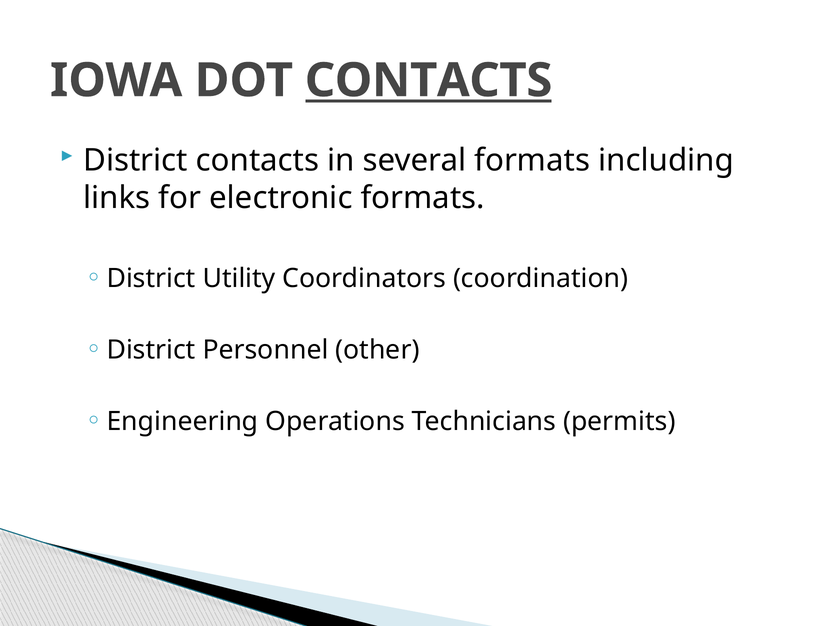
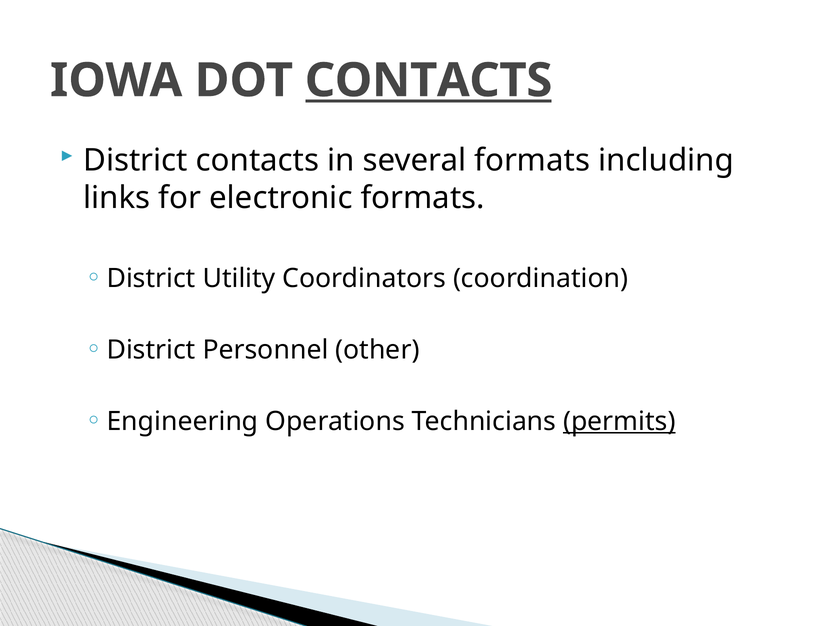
permits underline: none -> present (619, 421)
